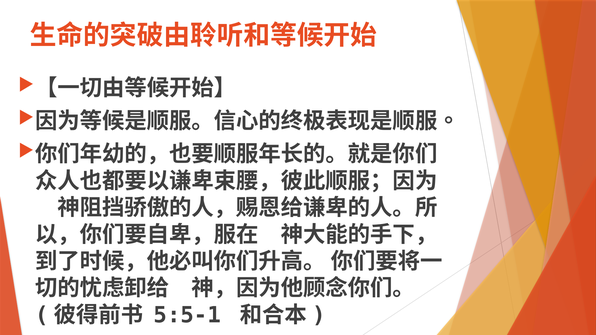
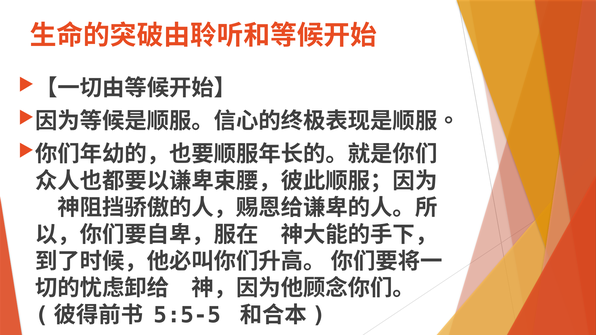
5:5-1: 5:5-1 -> 5:5-5 (187, 315)
